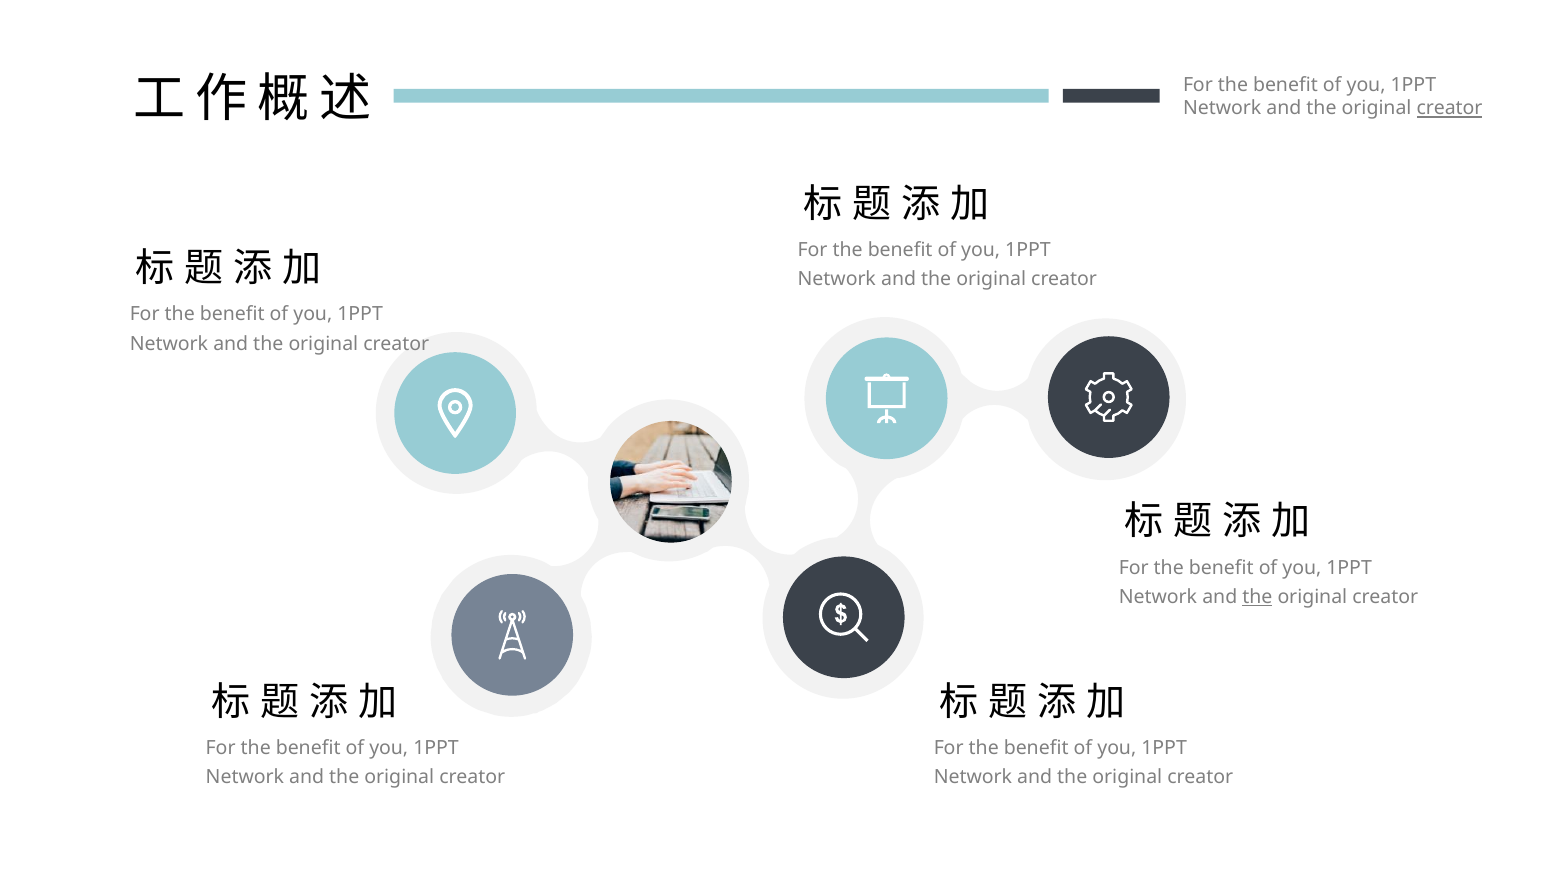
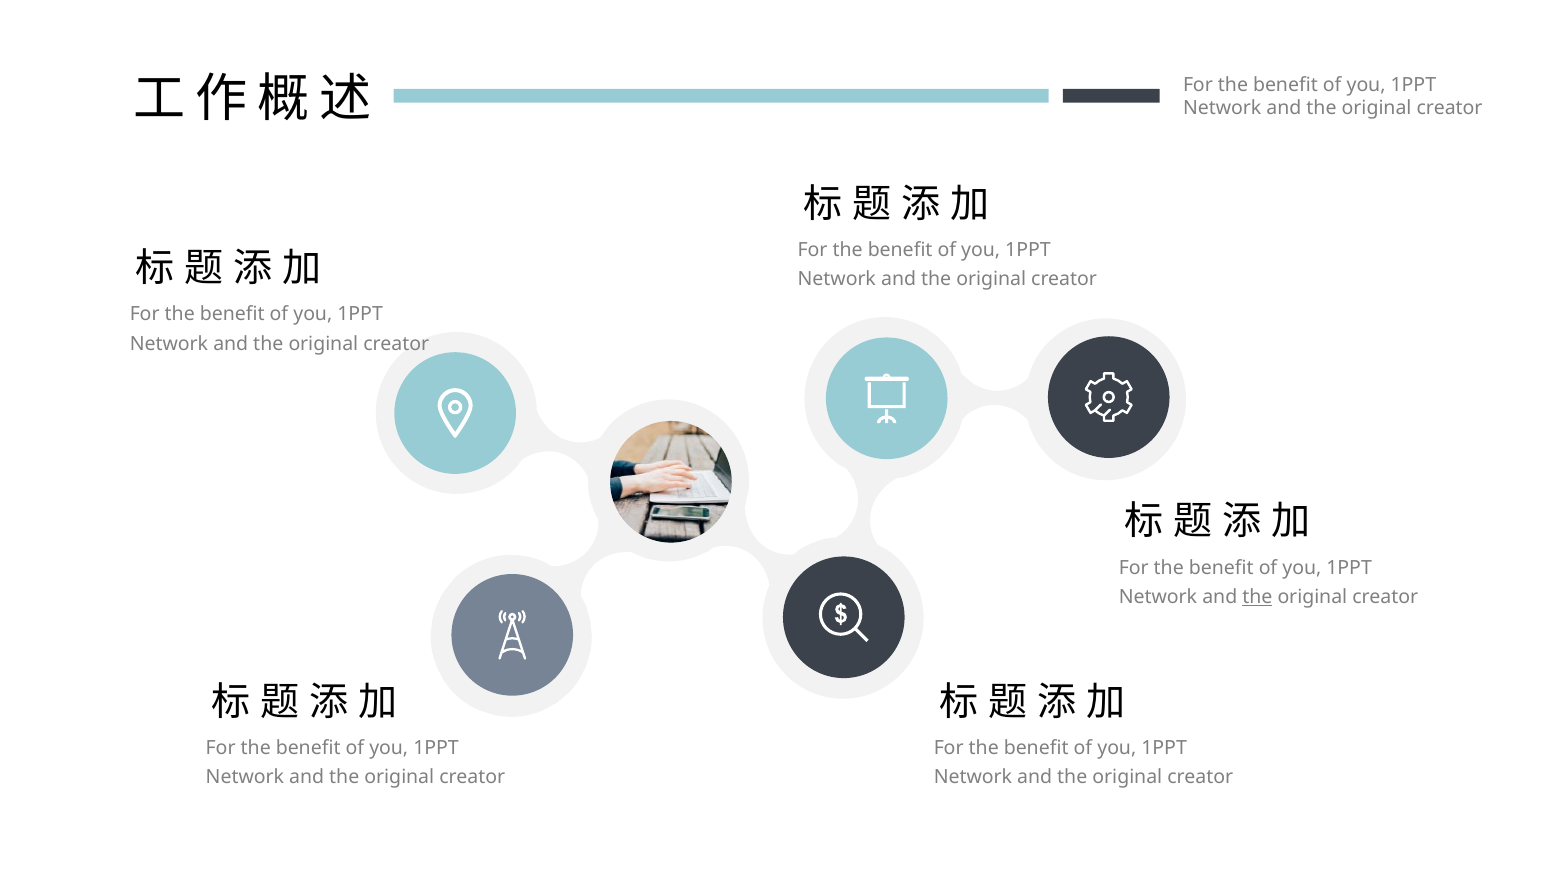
creator underline: present -> none (1450, 108)
